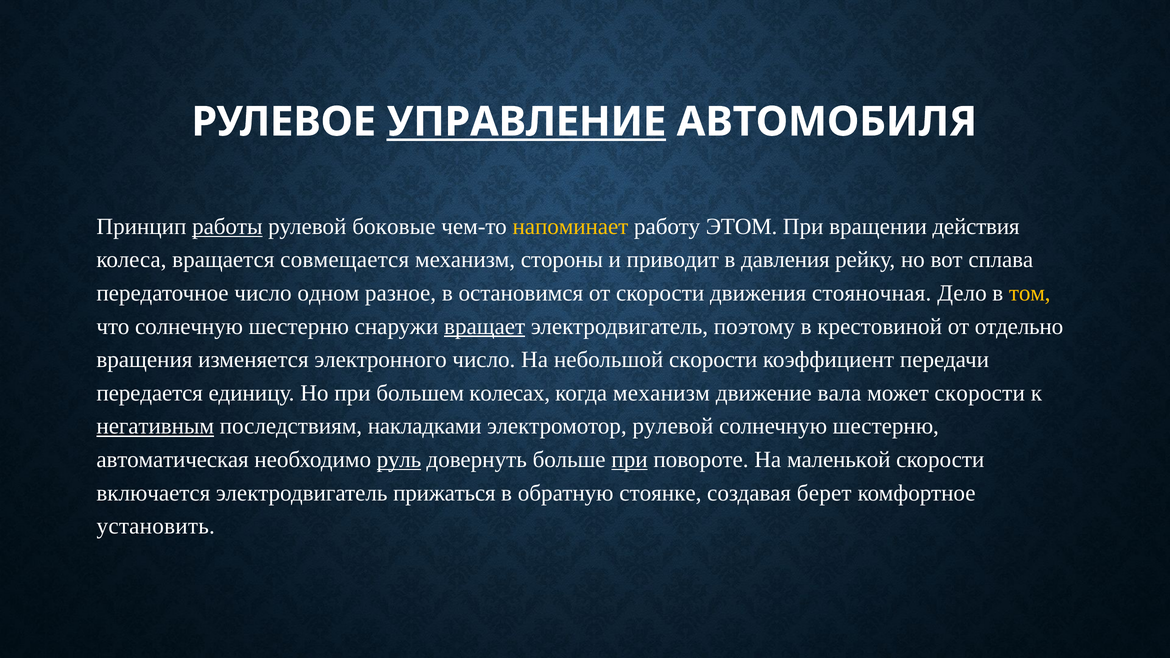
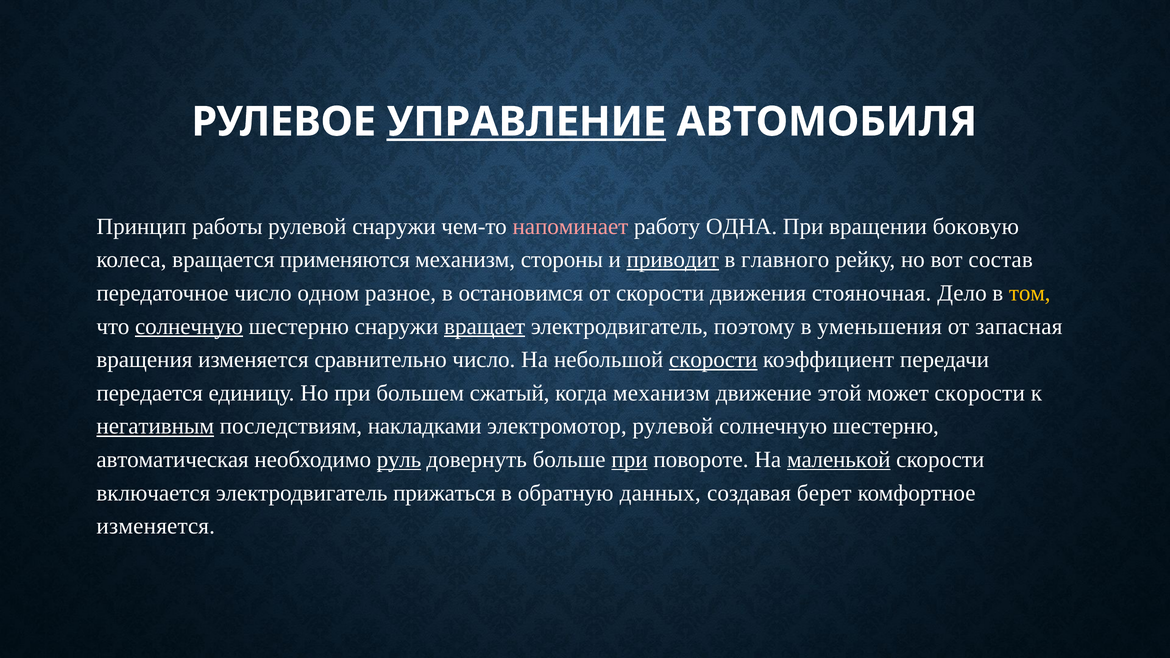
работы underline: present -> none (227, 227)
рулевой боковые: боковые -> снаружи (394, 227)
напоминает colour: yellow -> pink (570, 227)
ЭТОМ: ЭТОМ -> ОДНА (742, 227)
действия: действия -> боковую (976, 227)
совмещается: совмещается -> применяются (345, 260)
приводит underline: none -> present (673, 260)
давления: давления -> главного (785, 260)
сплава: сплава -> состав (1001, 260)
солнечную underline: none -> present (189, 326)
крестовиной: крестовиной -> уменьшения (880, 326)
отдельно: отдельно -> запасная (1019, 326)
электронного: электронного -> сравнительно (381, 360)
скорости underline: none -> present (713, 360)
колесах: колесах -> сжатый (510, 393)
вала: вала -> этой (840, 393)
маленькой underline: none -> present (839, 460)
стоянке: стоянке -> данных (660, 493)
установить: установить -> изменяется (156, 526)
